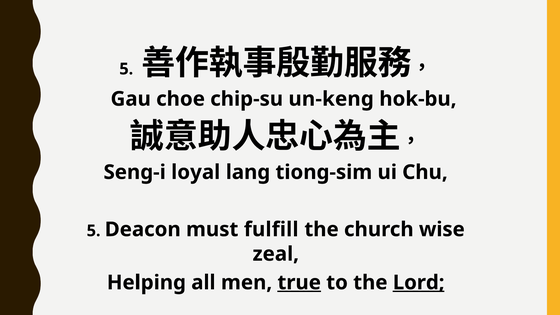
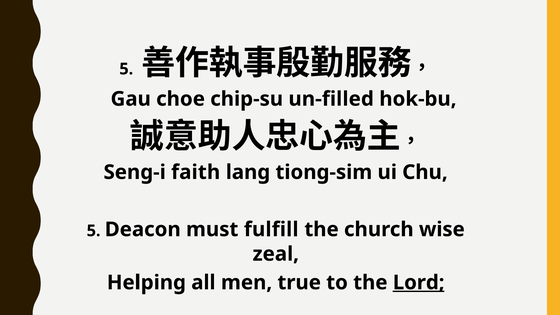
un-keng: un-keng -> un-filled (331, 99)
loyal: loyal -> faith (196, 172)
true underline: present -> none (299, 283)
